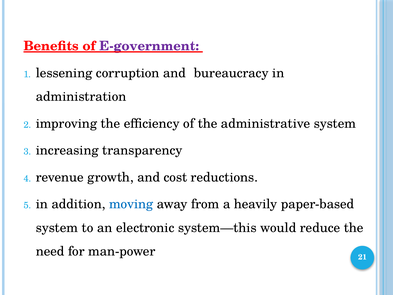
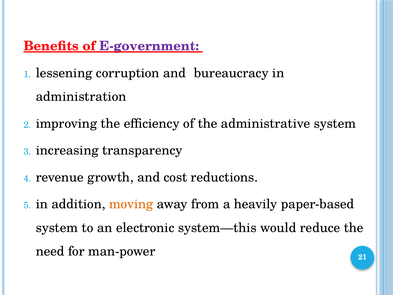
moving colour: blue -> orange (131, 204)
